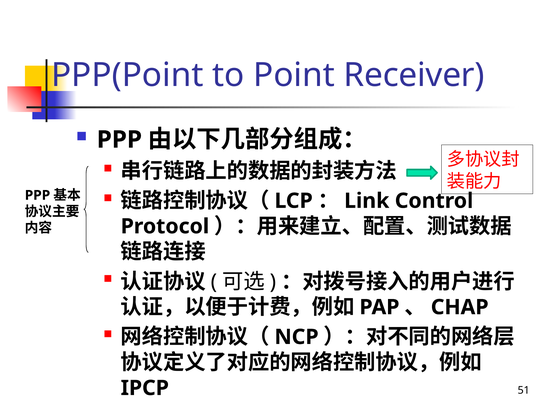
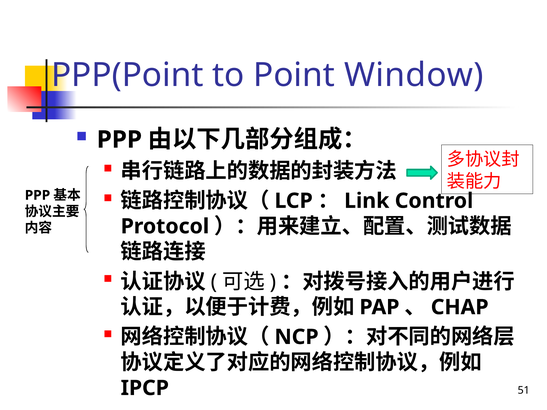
Receiver: Receiver -> Window (414, 75)
